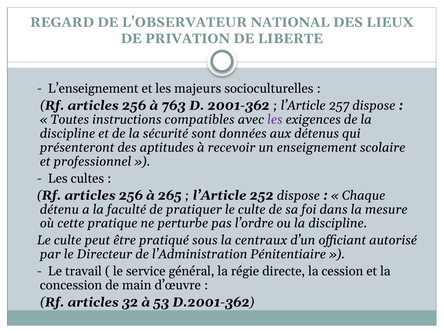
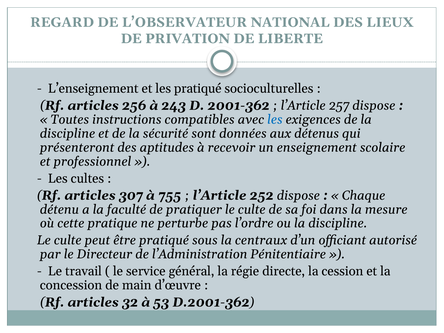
les majeurs: majeurs -> pratiqué (198, 89)
763: 763 -> 243 (174, 106)
les colour: purple -> blue (275, 120)
256: 256 -> 307 (131, 195)
265: 265 -> 755 (170, 195)
